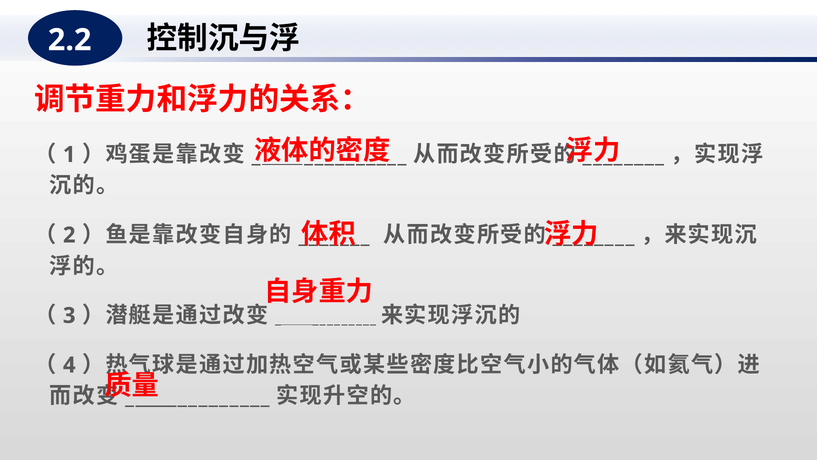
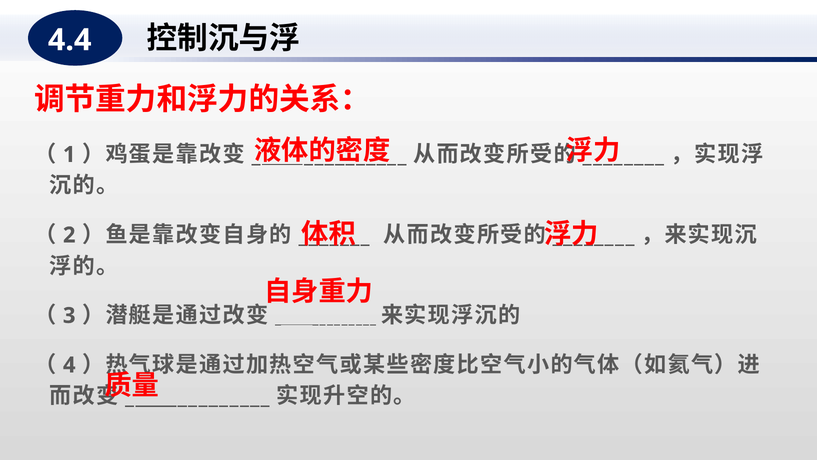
2.2: 2.2 -> 4.4 (70, 40)
